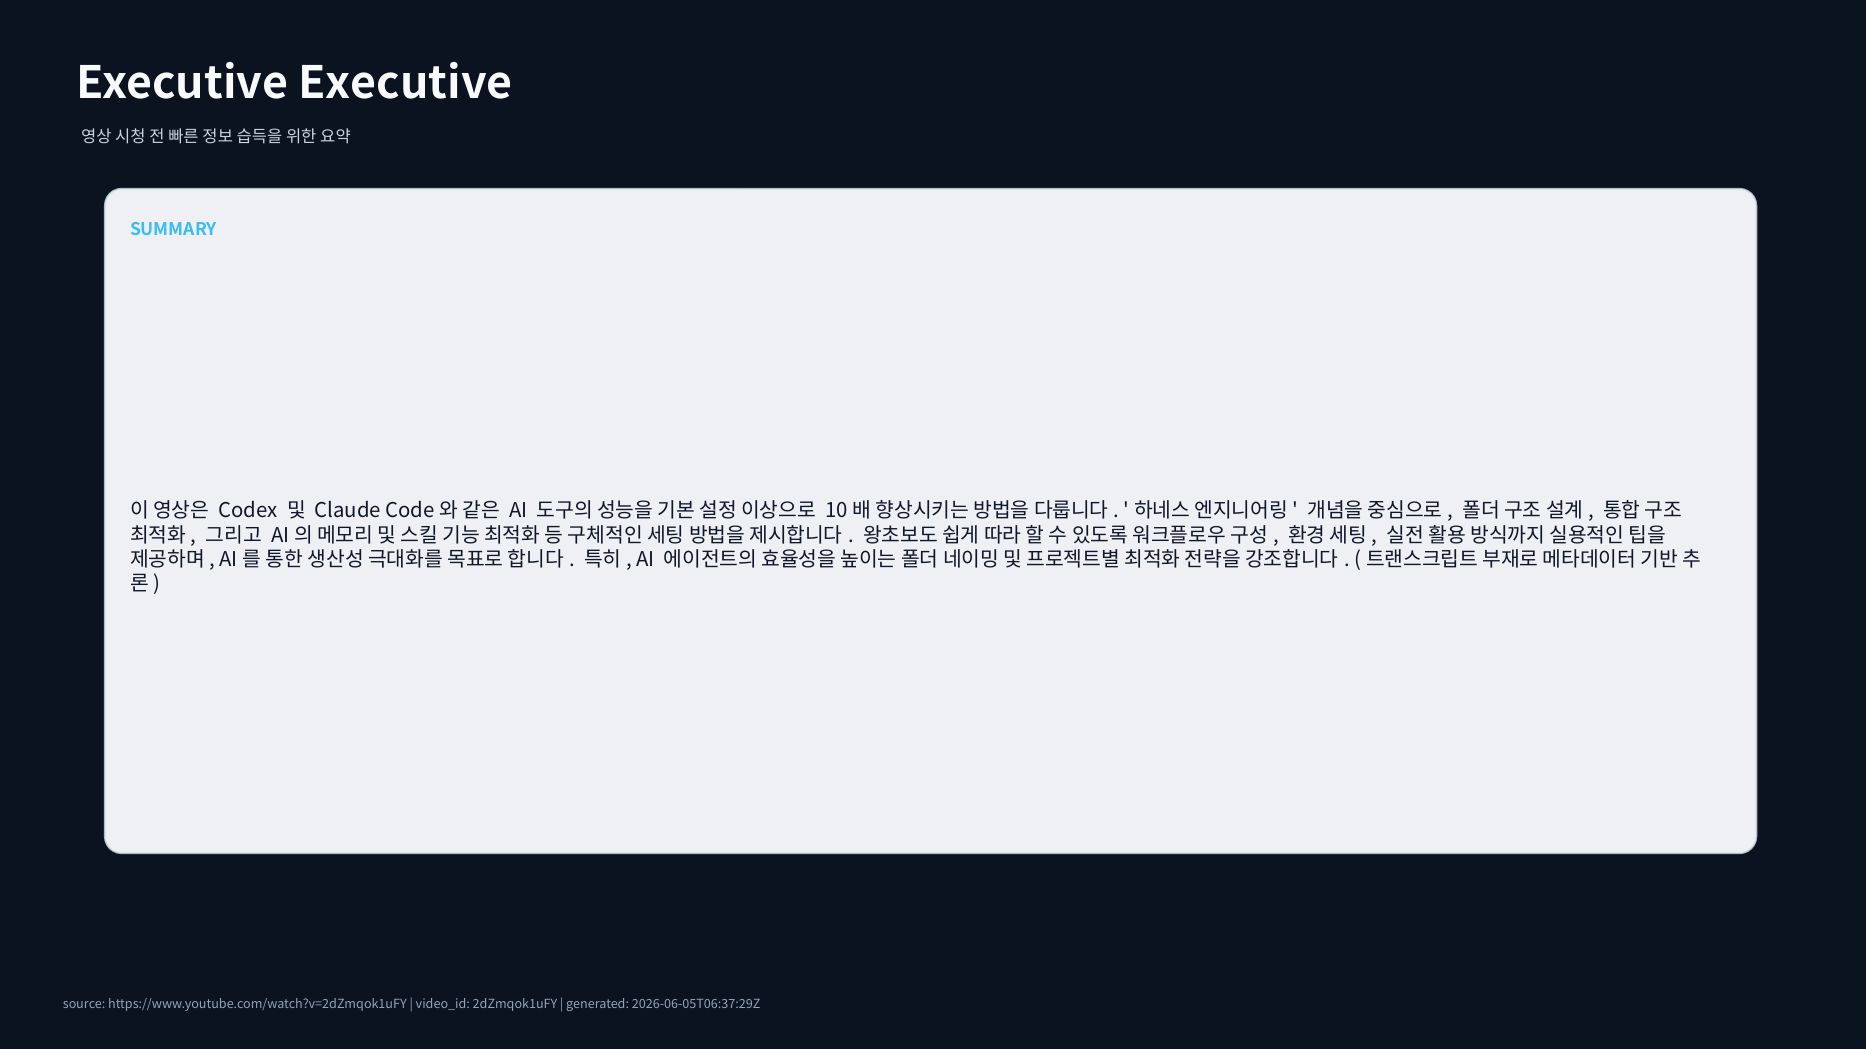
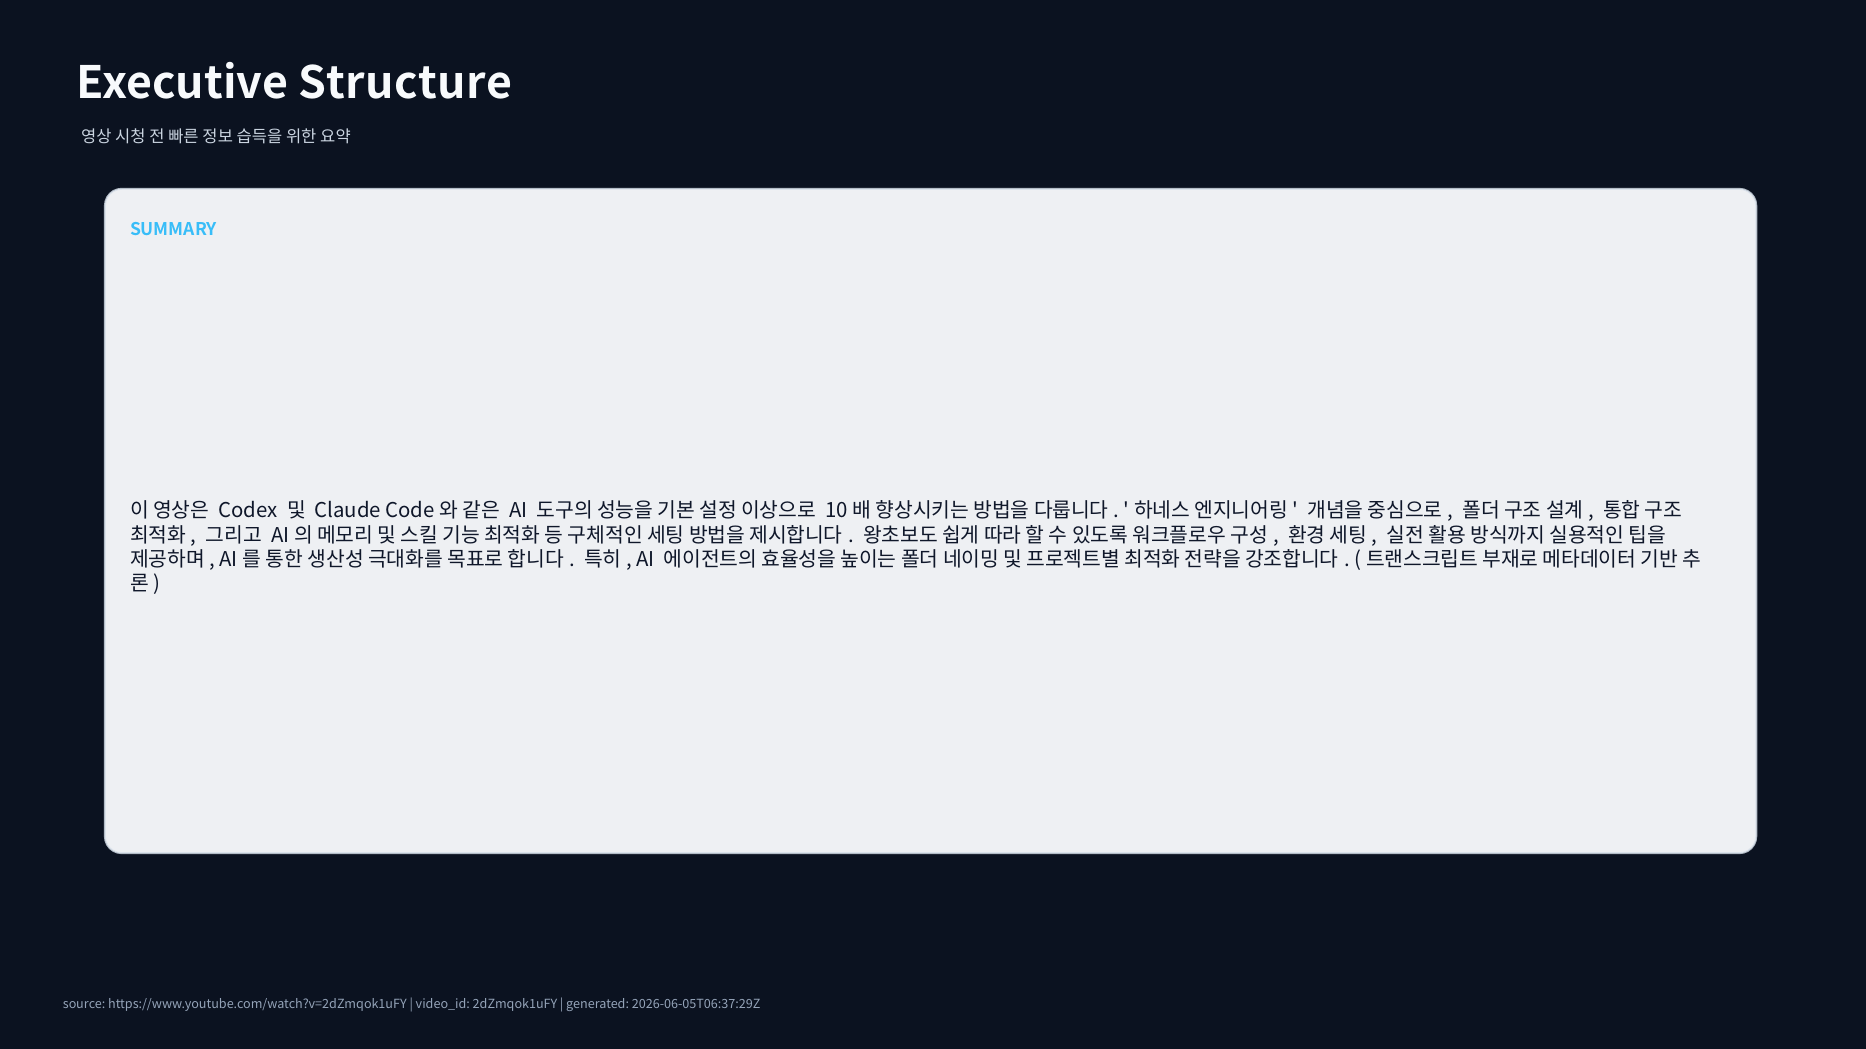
Executive Executive: Executive -> Structure (405, 84)
